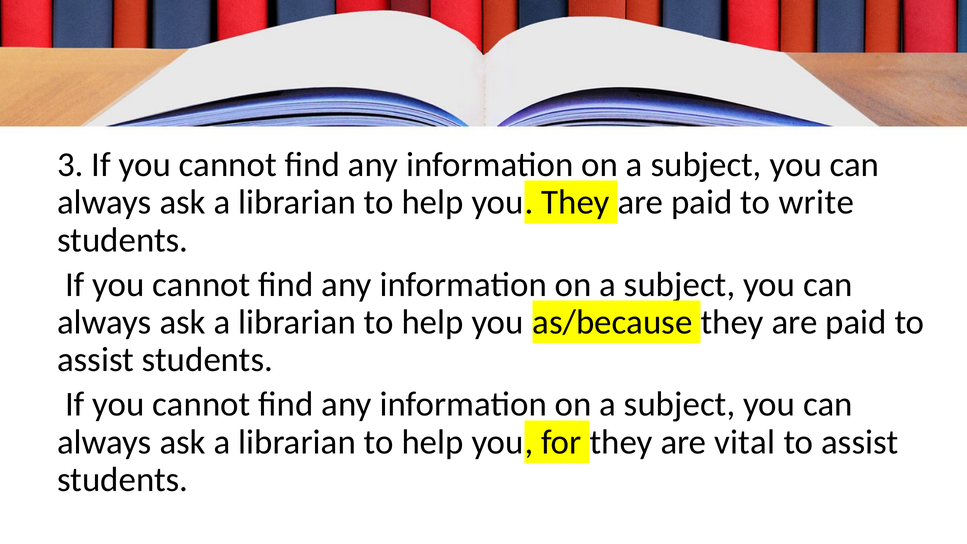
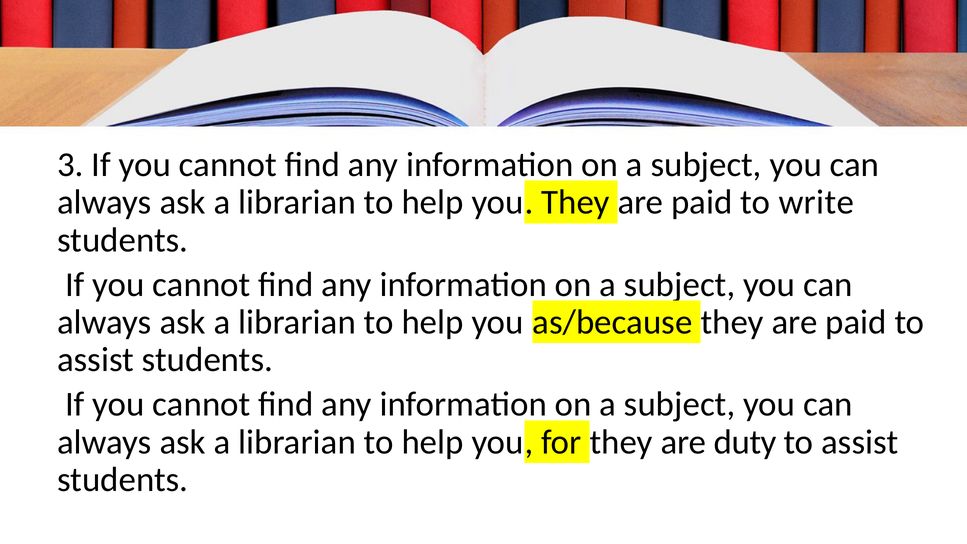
vital: vital -> duty (745, 442)
